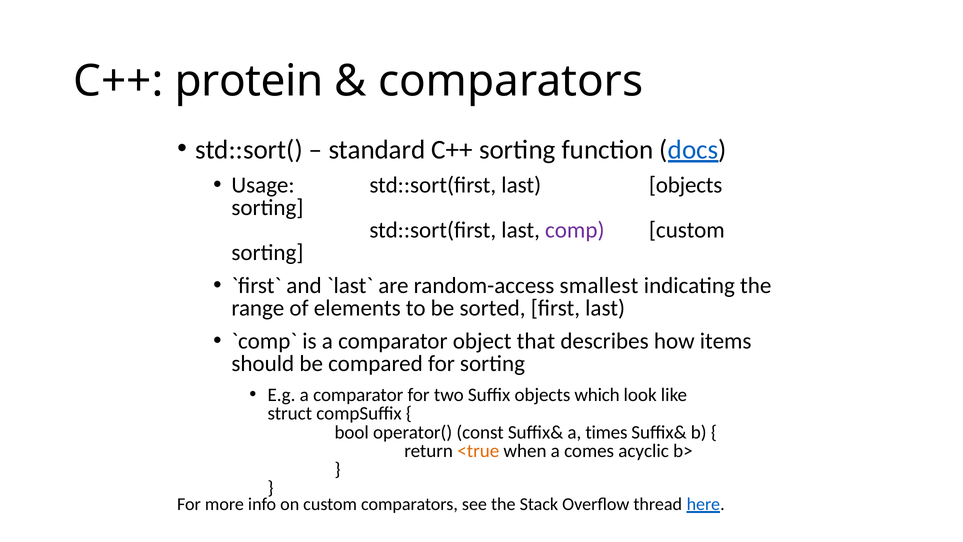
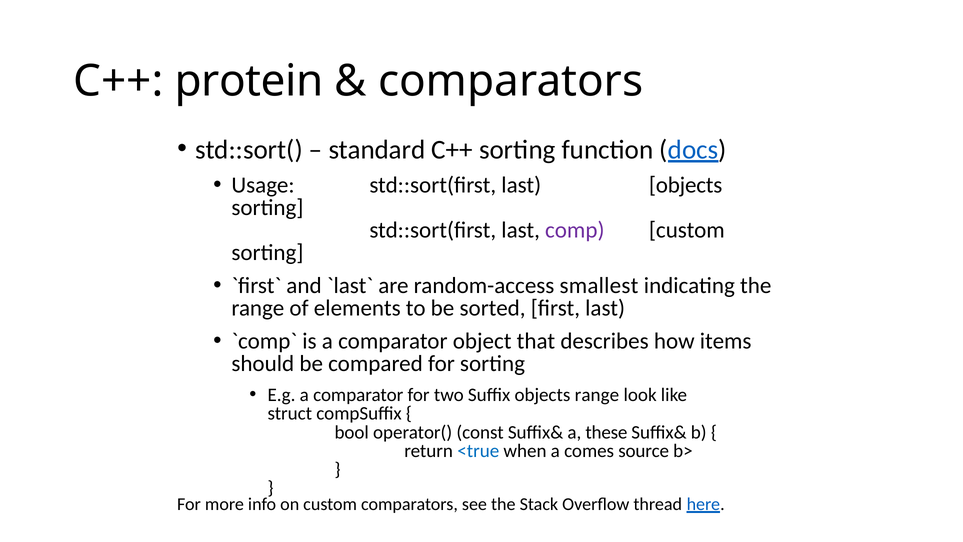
objects which: which -> range (597, 395)
times: times -> these (606, 432)
<true colour: orange -> blue (478, 450)
acyclic: acyclic -> source (644, 450)
